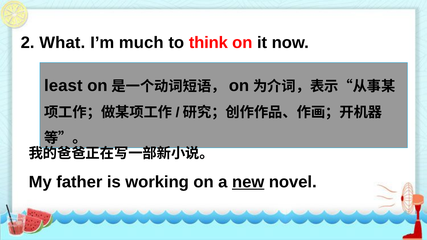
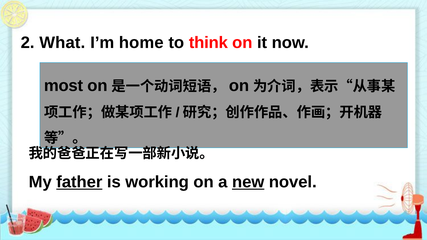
much: much -> home (141, 43)
least: least -> most (64, 86)
father underline: none -> present (79, 182)
